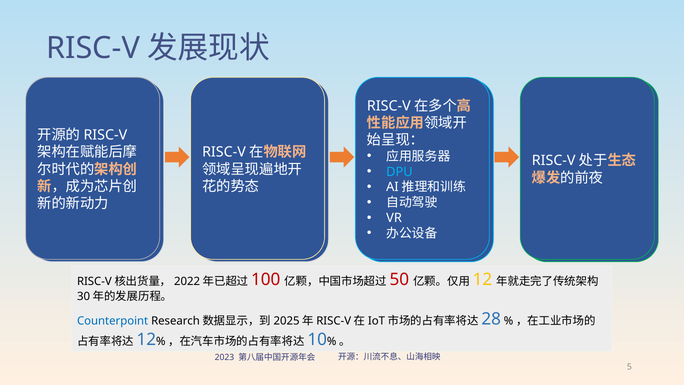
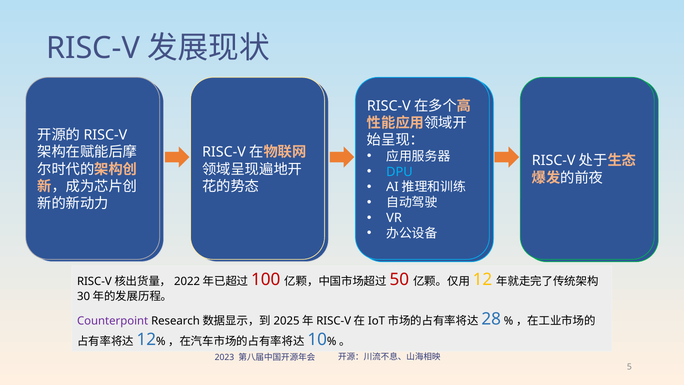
Counterpoint colour: blue -> purple (113, 321)
